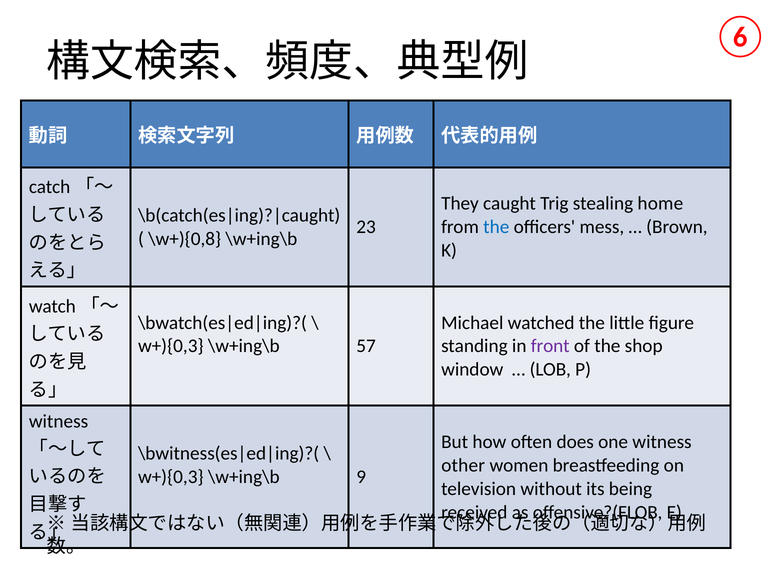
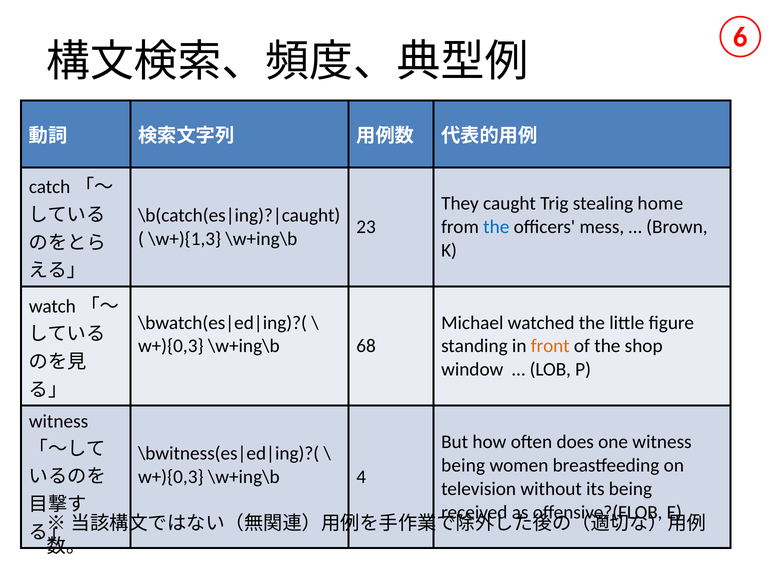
\w+){0,8: \w+){0,8 -> \w+){1,3 (185, 239)
57: 57 -> 68 (366, 346)
front colour: purple -> orange (550, 346)
other: other -> being (463, 466)
9: 9 -> 4 (361, 477)
